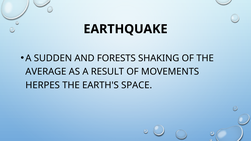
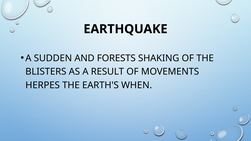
AVERAGE: AVERAGE -> BLISTERS (46, 72)
SPACE: SPACE -> WHEN (137, 85)
